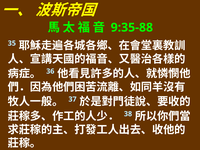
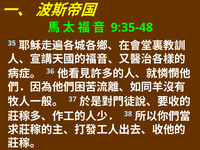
9:35-88: 9:35-88 -> 9:35-48 (132, 27)
